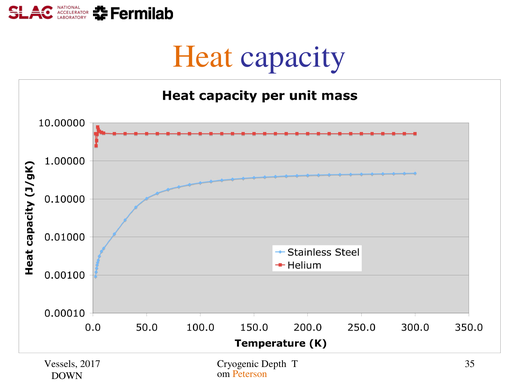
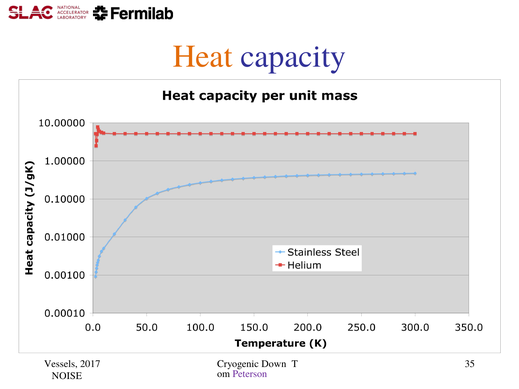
Depth: Depth -> Down (274, 364)
Peterson colour: orange -> purple (250, 374)
DOWN: DOWN -> NOISE (67, 376)
